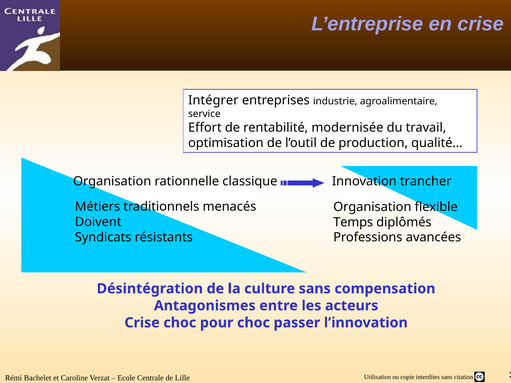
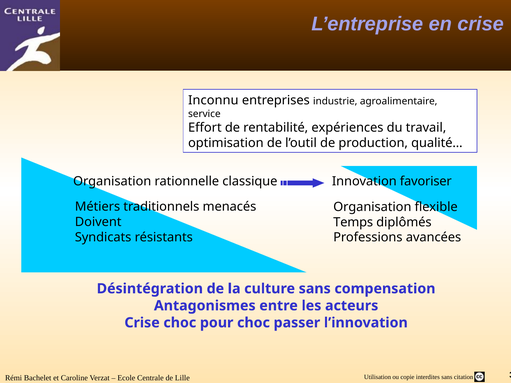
Intégrer: Intégrer -> Inconnu (213, 100)
modernisée: modernisée -> expériences (347, 128)
trancher: trancher -> favoriser (426, 181)
